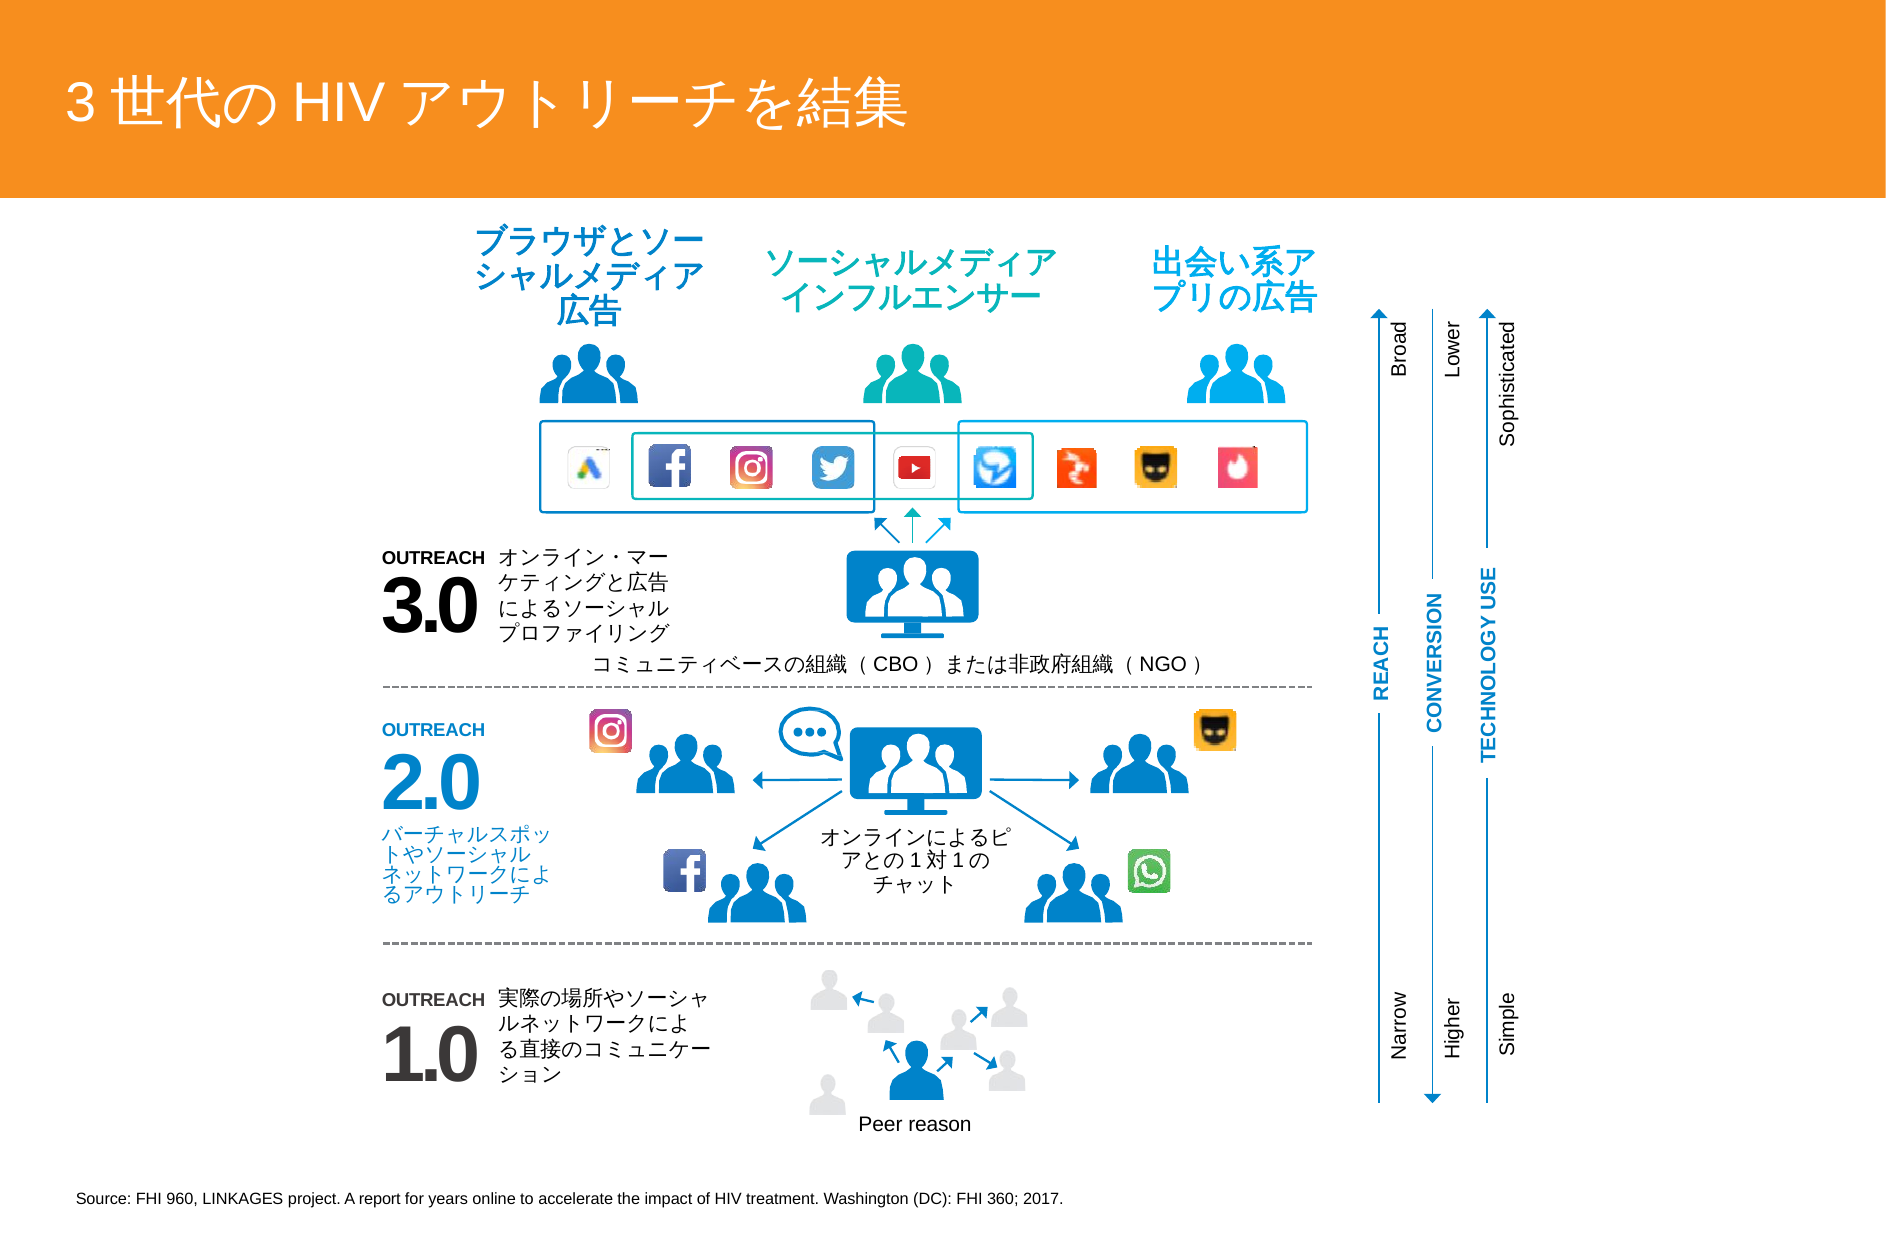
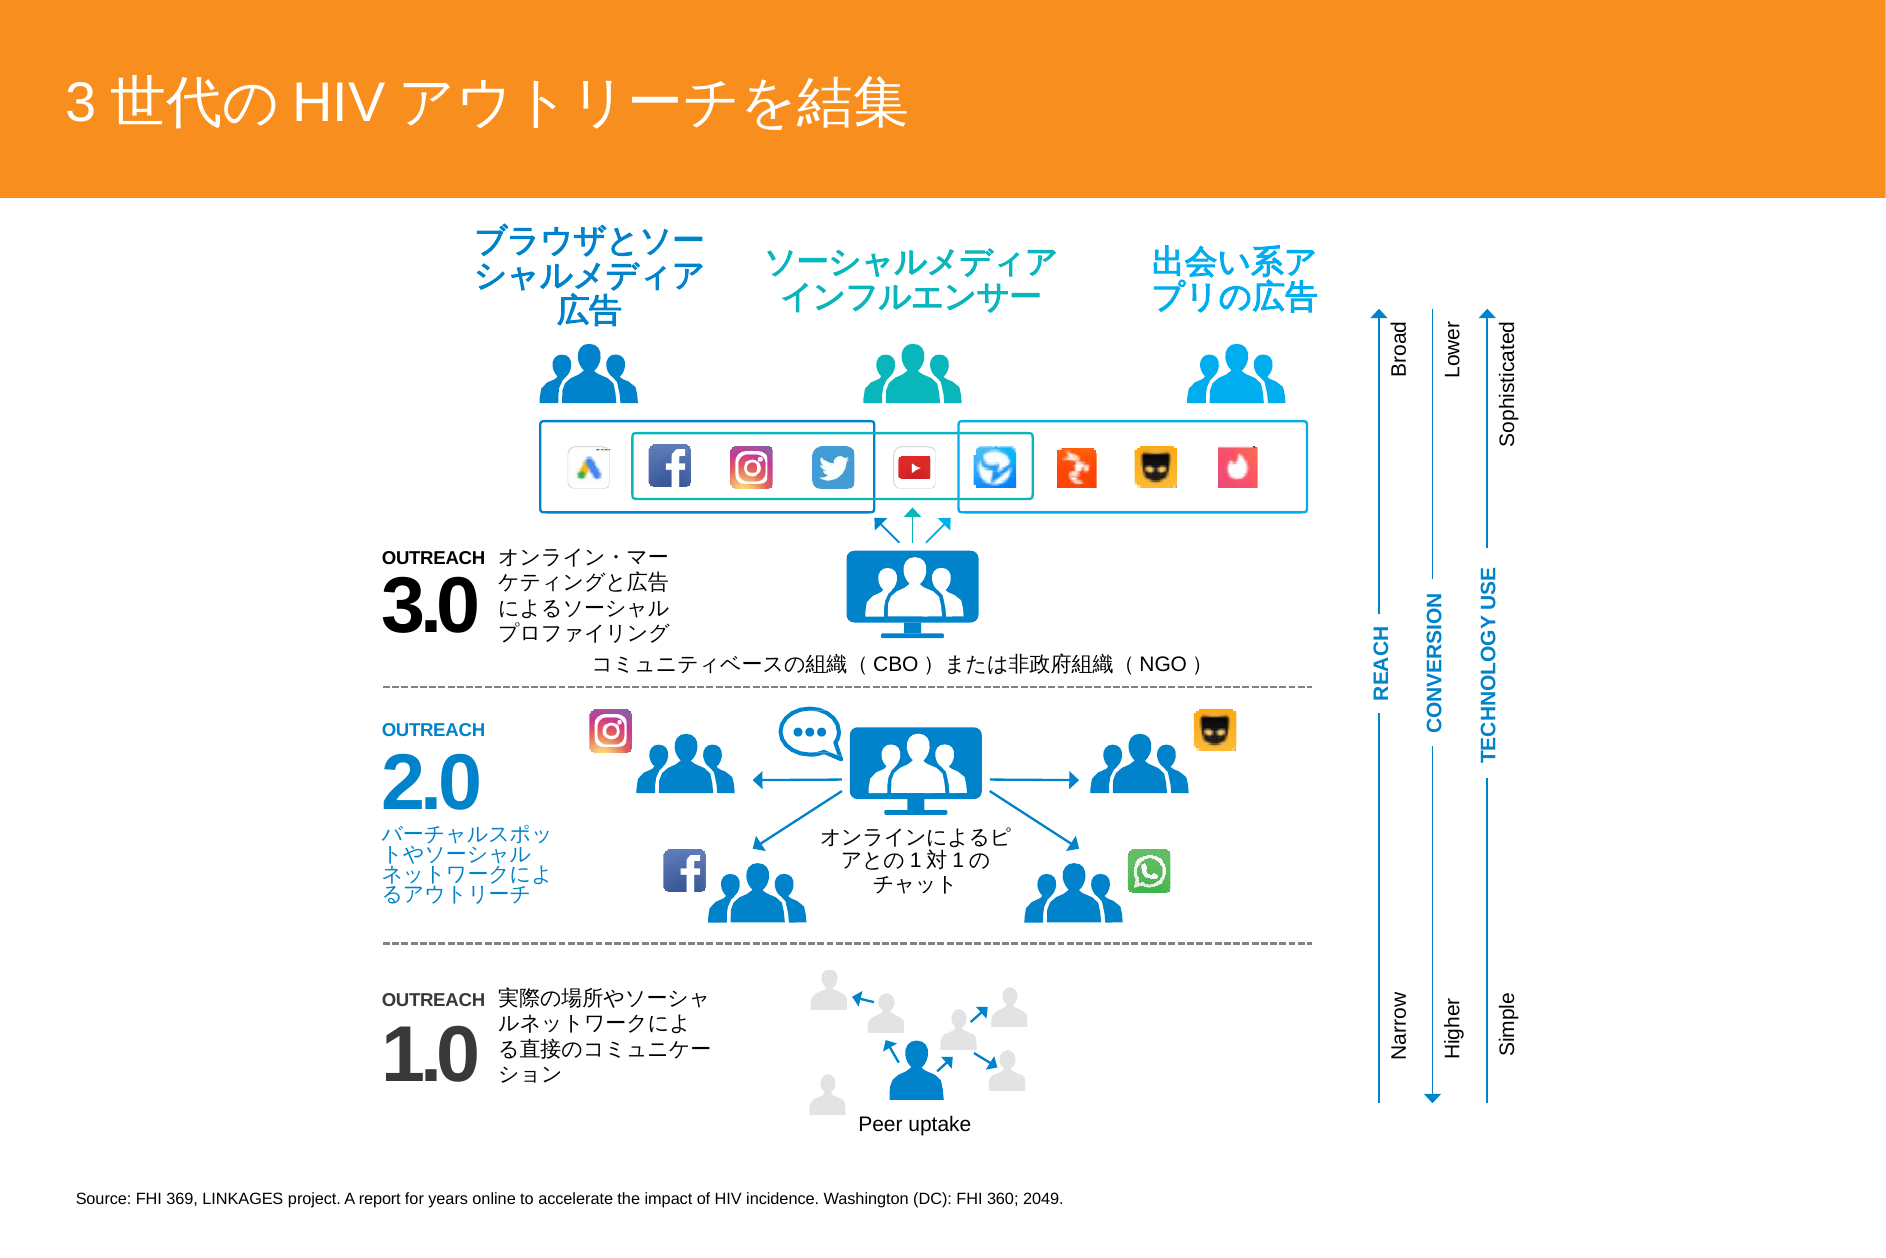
reason: reason -> uptake (940, 1124)
960: 960 -> 369 (182, 1199)
treatment: treatment -> incidence (783, 1199)
2017: 2017 -> 2049 (1043, 1199)
